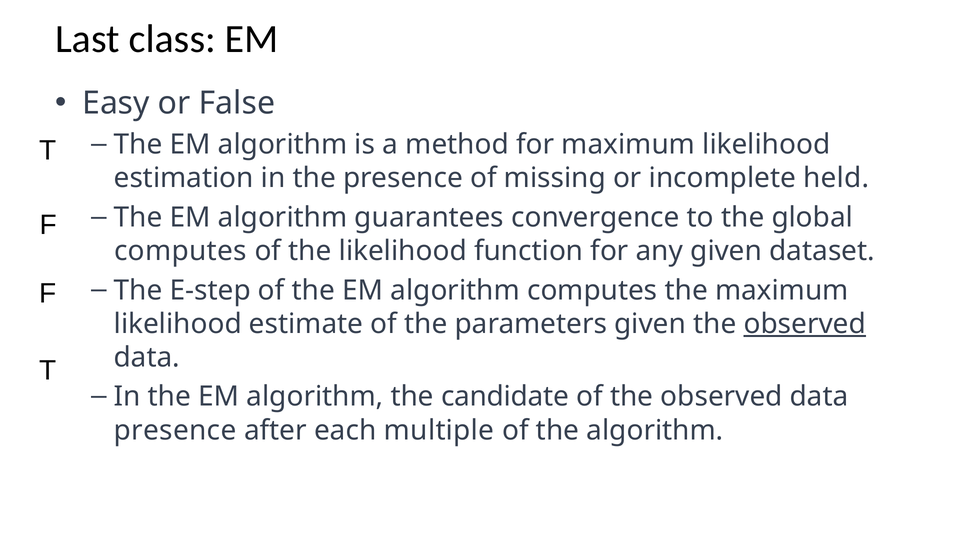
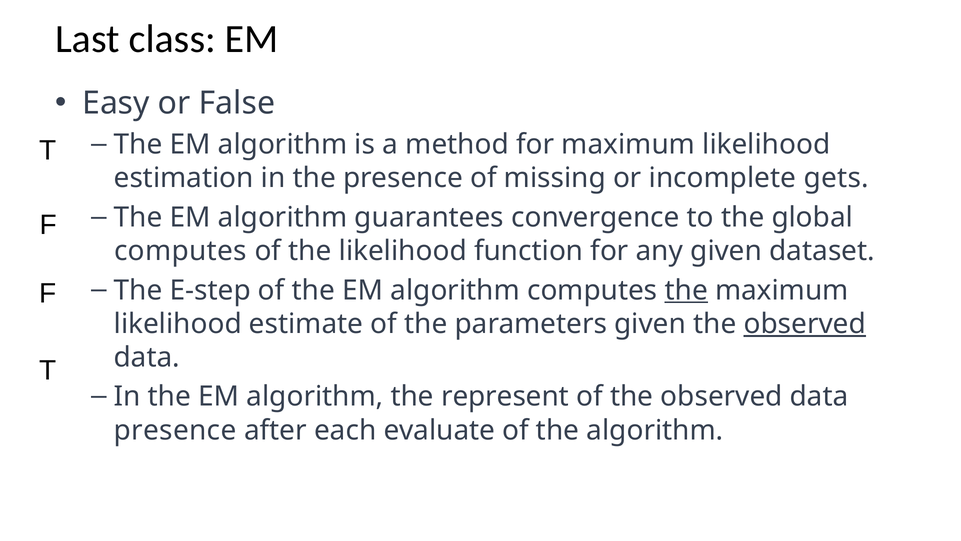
held: held -> gets (836, 178)
the underline: none -> present (686, 290)
candidate: candidate -> represent (505, 396)
multiple: multiple -> evaluate (439, 430)
